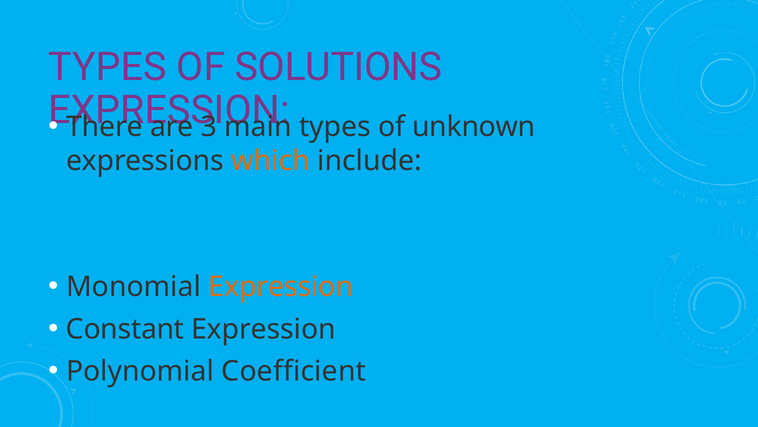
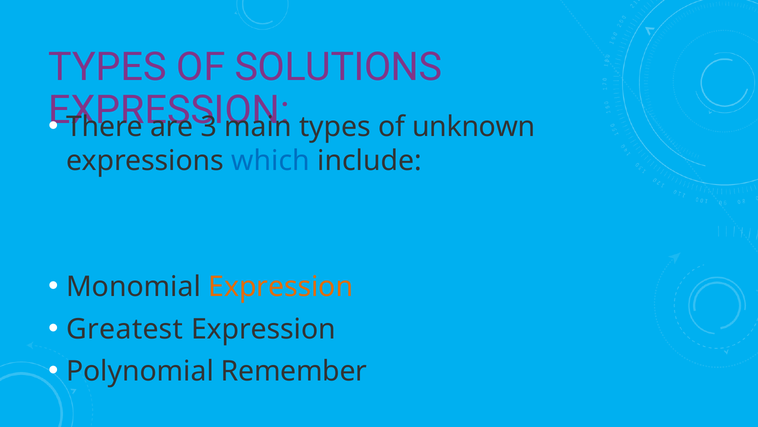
which colour: orange -> blue (271, 161)
Constant: Constant -> Greatest (125, 329)
Coefficient: Coefficient -> Remember (294, 371)
